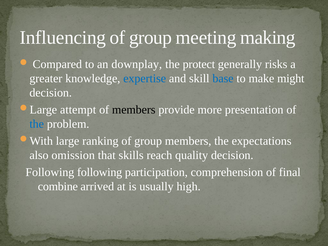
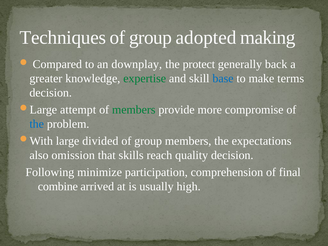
Influencing: Influencing -> Techniques (63, 37)
meeting: meeting -> adopted (206, 37)
risks: risks -> back (276, 64)
expertise colour: blue -> green (145, 78)
might: might -> terms (291, 78)
members colour: black -> green (134, 110)
presentation: presentation -> compromise (254, 110)
ranking: ranking -> divided (100, 141)
Following following: following -> minimize (100, 172)
